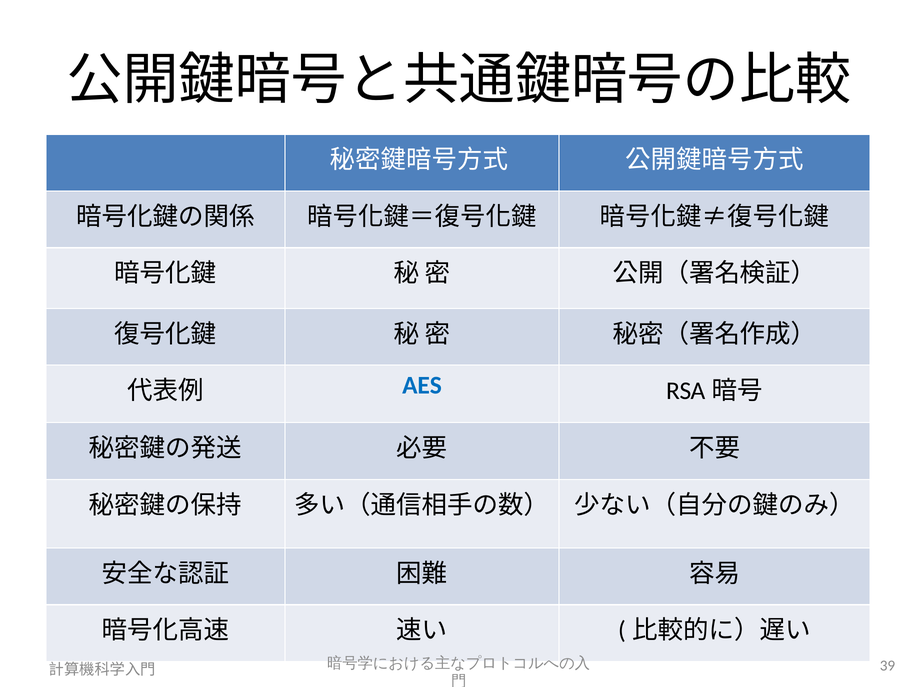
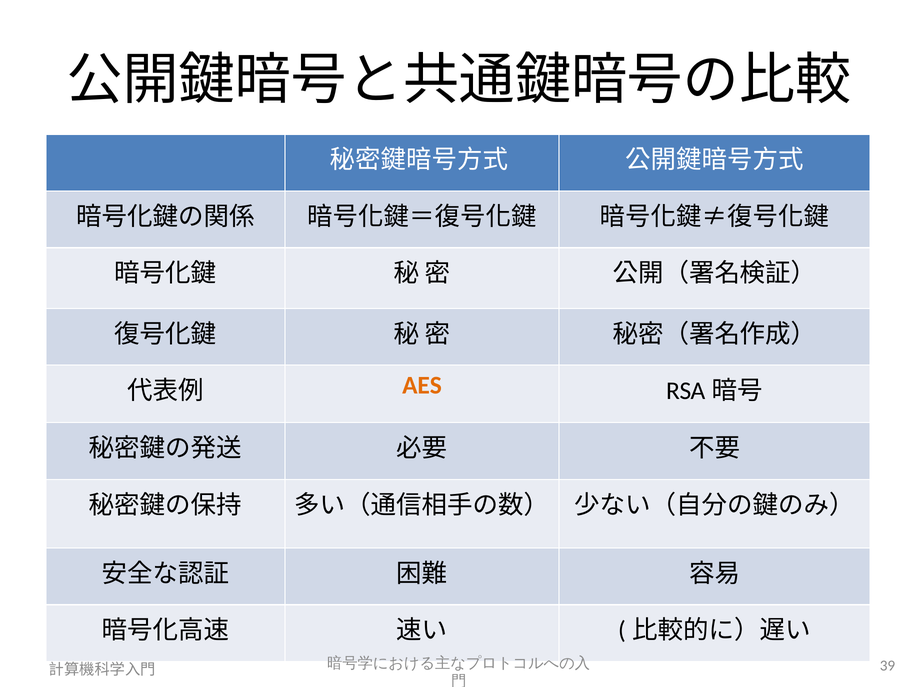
AES colour: blue -> orange (422, 386)
